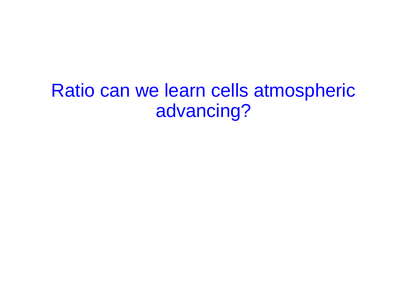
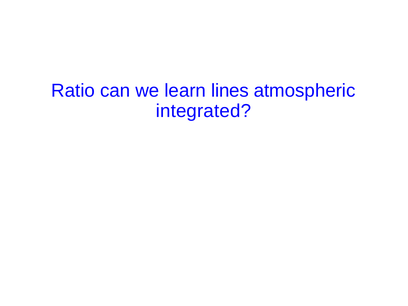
cells: cells -> lines (230, 91)
advancing: advancing -> integrated (203, 111)
